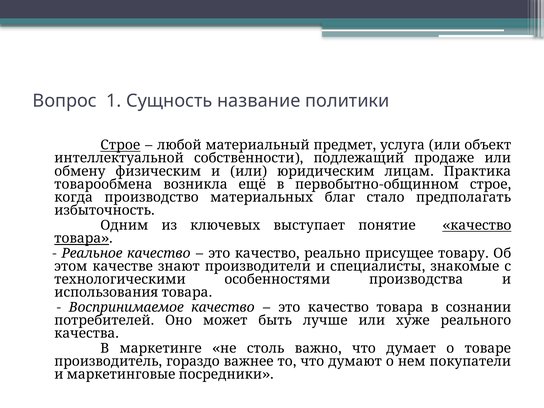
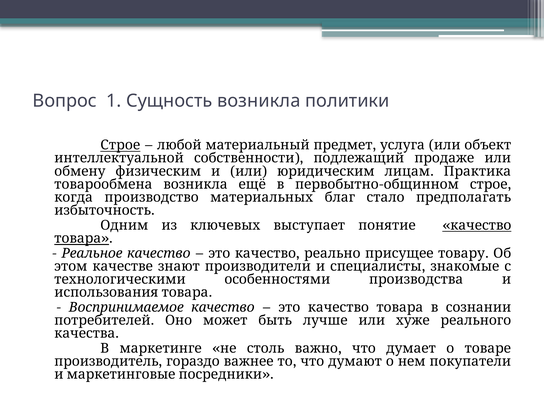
Сущность название: название -> возникла (259, 101)
